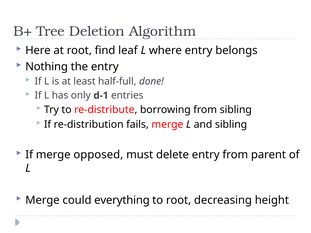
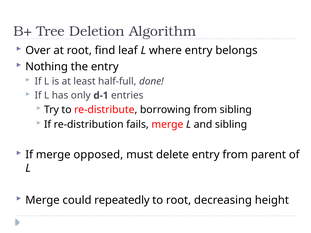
Here: Here -> Over (38, 51)
everything: everything -> repeatedly (122, 200)
